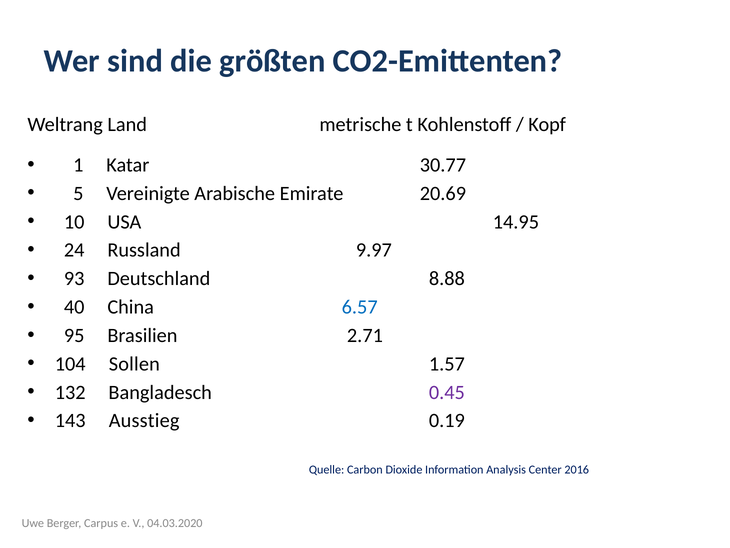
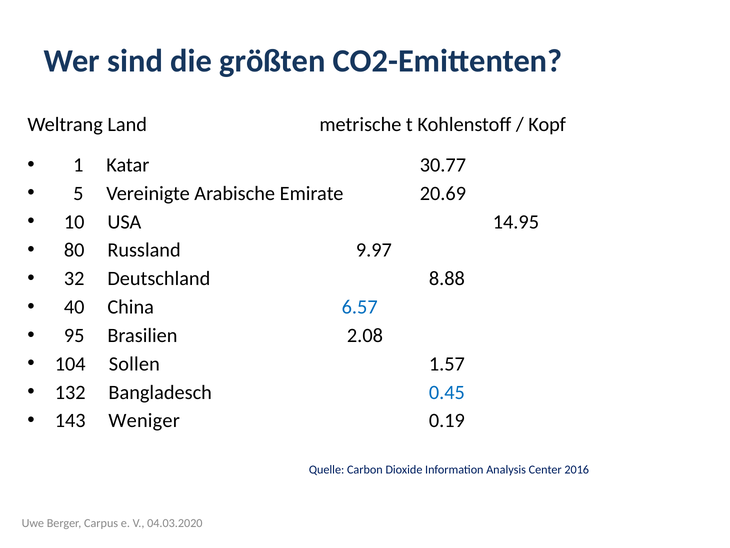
24: 24 -> 80 (74, 250)
93: 93 -> 32 (74, 278)
2.71: 2.71 -> 2.08 (365, 335)
0.45 colour: purple -> blue (447, 392)
Ausstieg: Ausstieg -> Weniger (144, 420)
